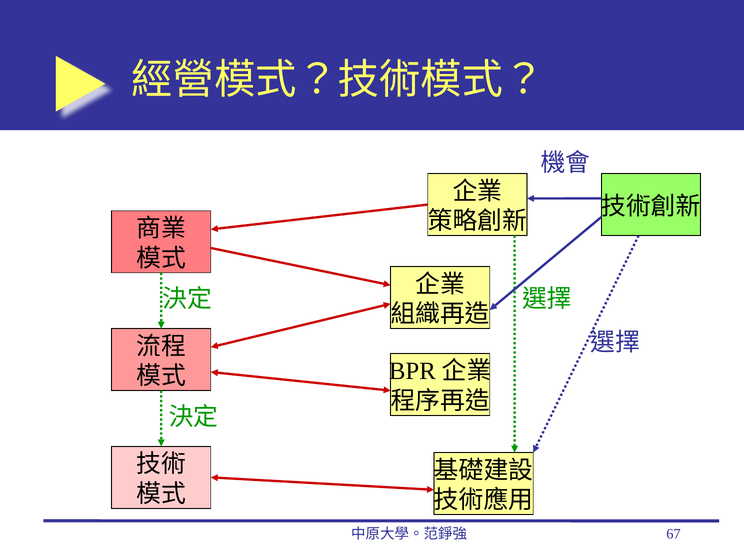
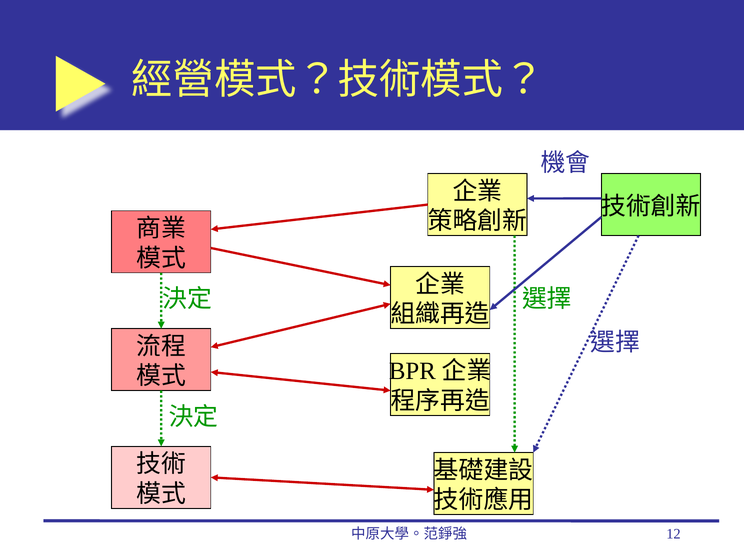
67: 67 -> 12 (673, 534)
